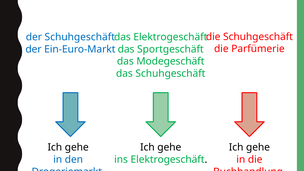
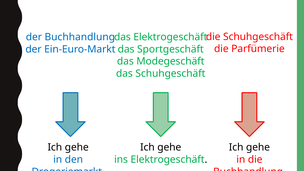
der Schuhgeschäft: Schuhgeschäft -> Buchhandlung (80, 37)
